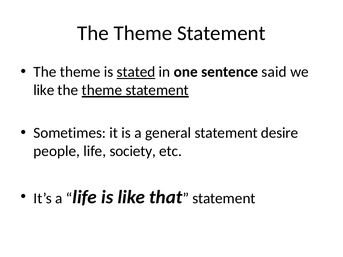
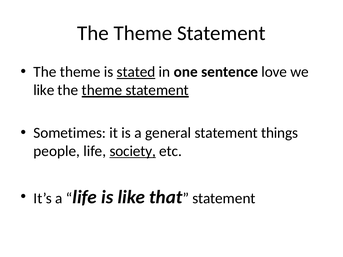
said: said -> love (274, 72)
desire: desire -> things (280, 133)
society underline: none -> present (133, 151)
